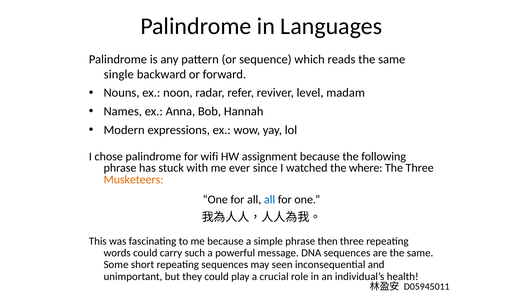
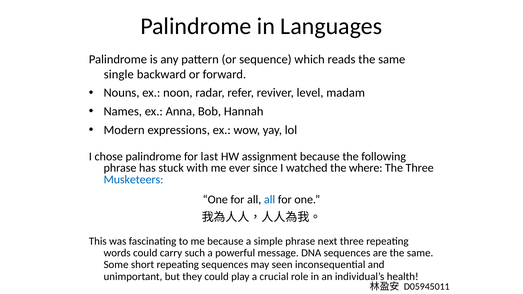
wifi: wifi -> last (209, 157)
Musketeers colour: orange -> blue (133, 180)
then: then -> next (328, 241)
